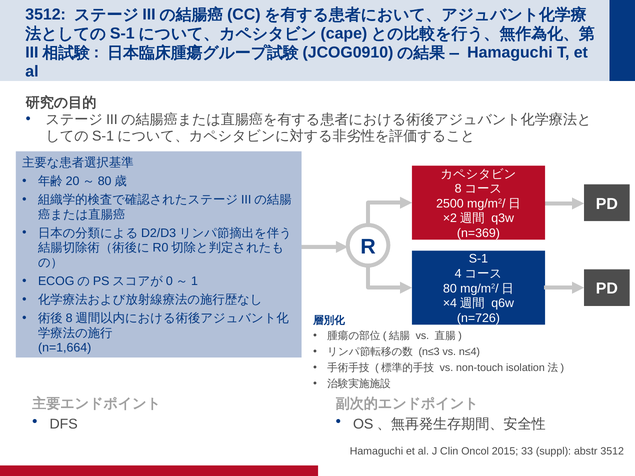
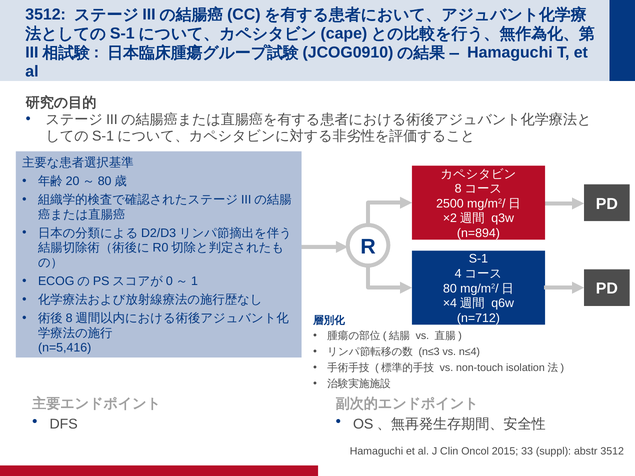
n=369: n=369 -> n=894 (478, 233)
n=726: n=726 -> n=712 (478, 318)
n=1,664: n=1,664 -> n=5,416 (65, 348)
